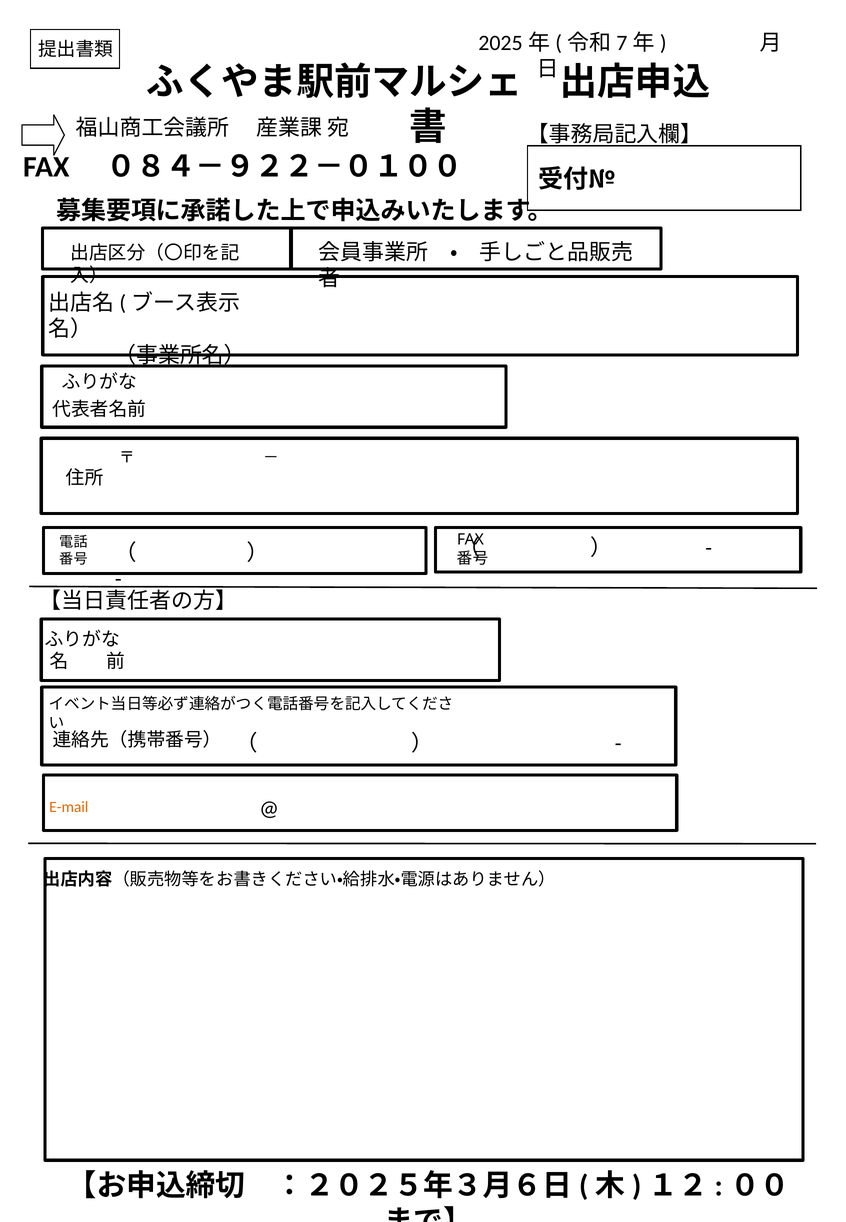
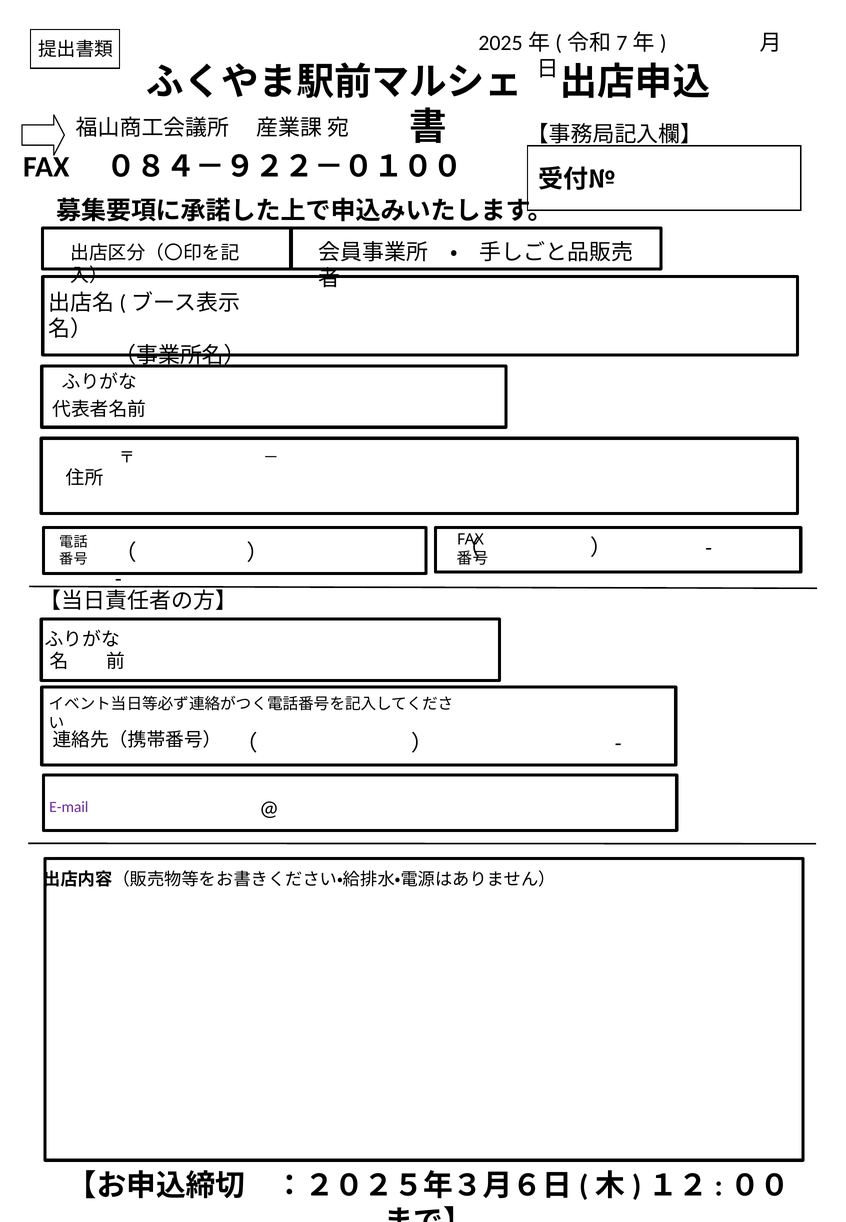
E-mail colour: orange -> purple (69, 807)
